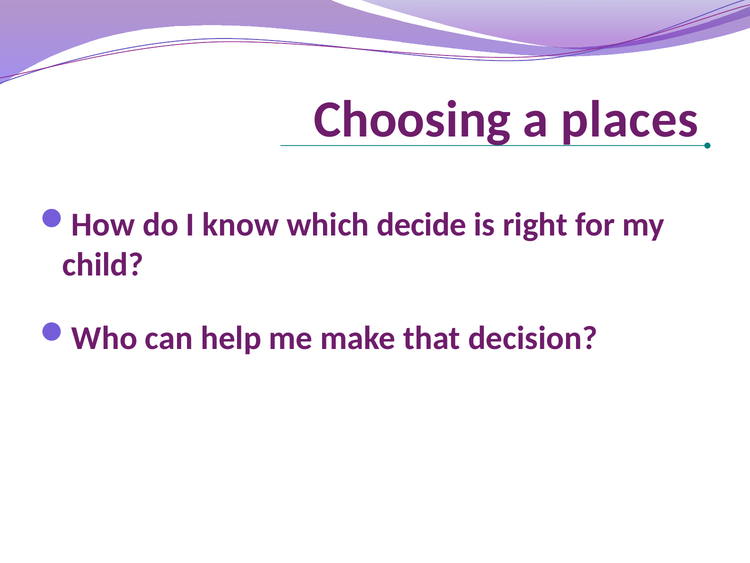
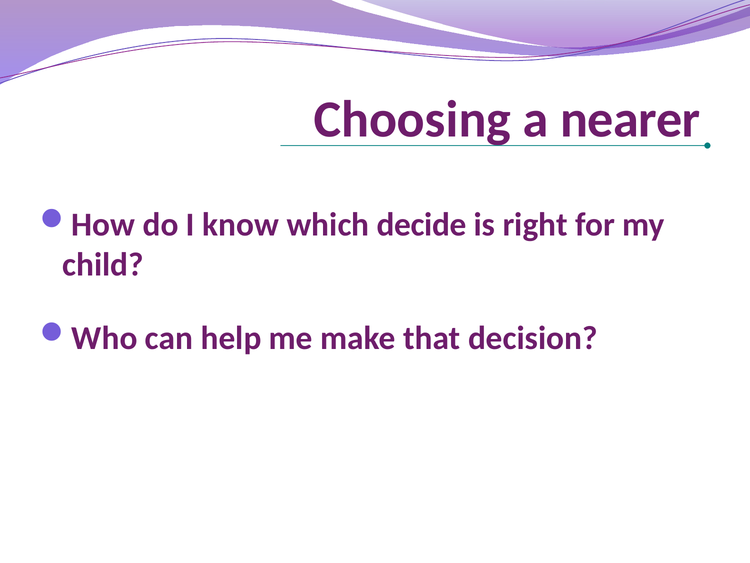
places: places -> nearer (630, 119)
